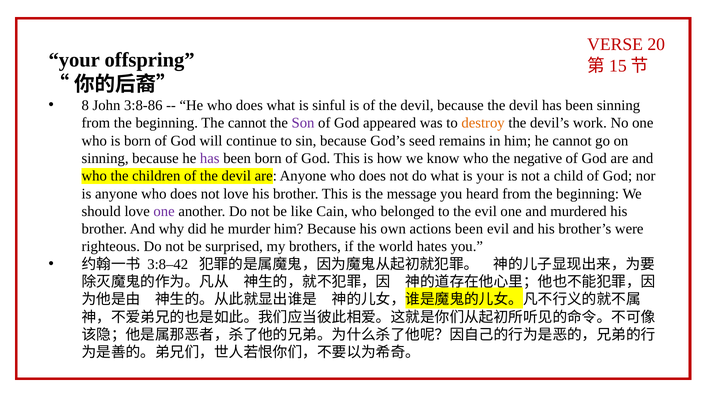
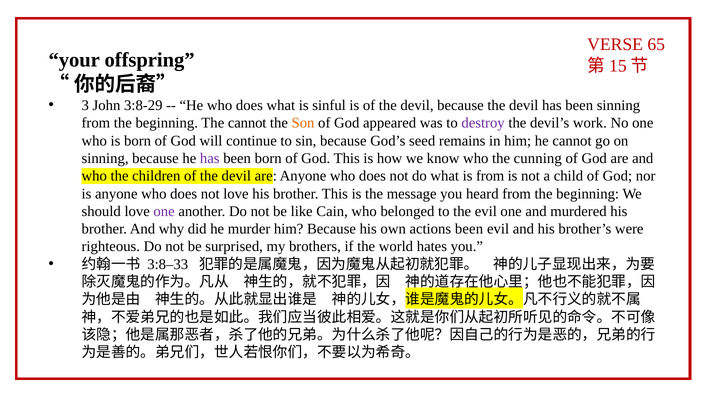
20: 20 -> 65 (656, 44)
8: 8 -> 3 (85, 105)
3:8-86: 3:8-86 -> 3:8-29 (143, 105)
Son colour: purple -> orange (303, 123)
destroy colour: orange -> purple (483, 123)
negative: negative -> cunning (538, 158)
is your: your -> from (490, 176)
3:8–42: 3:8–42 -> 3:8–33 (168, 264)
